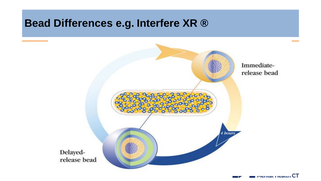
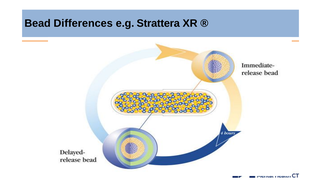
Interfere: Interfere -> Strattera (158, 23)
